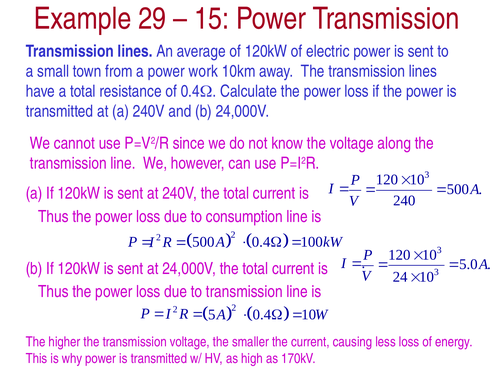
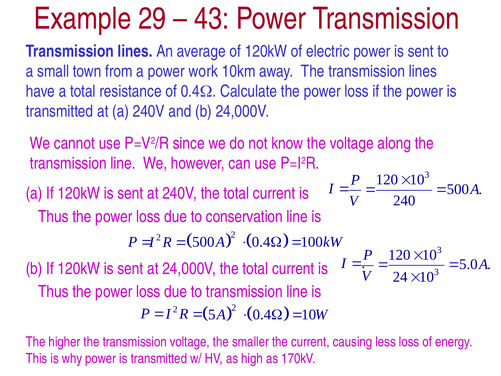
15: 15 -> 43 (212, 19)
consumption: consumption -> conservation (244, 216)
